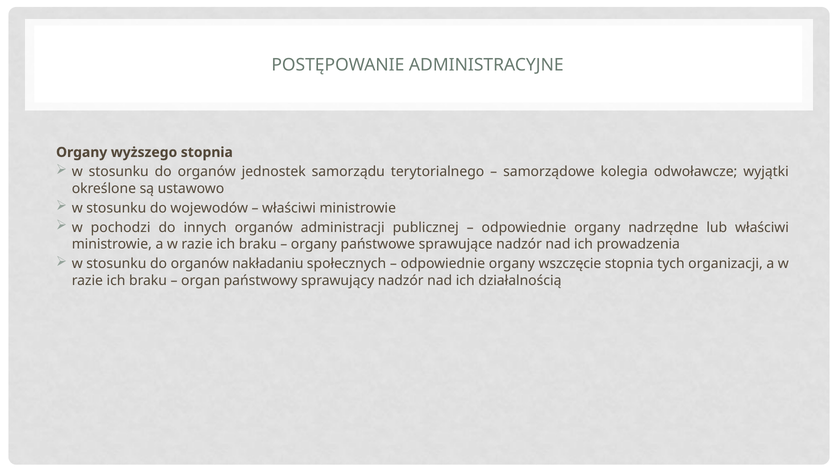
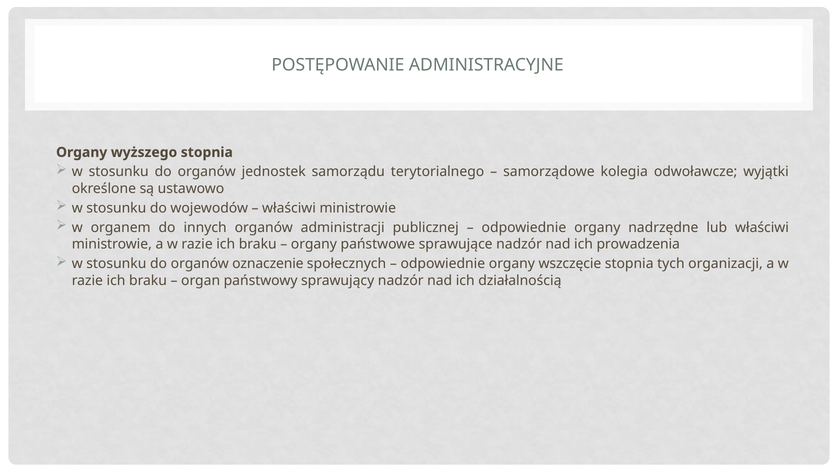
pochodzi: pochodzi -> organem (121, 228)
nakładaniu: nakładaniu -> oznaczenie (268, 264)
